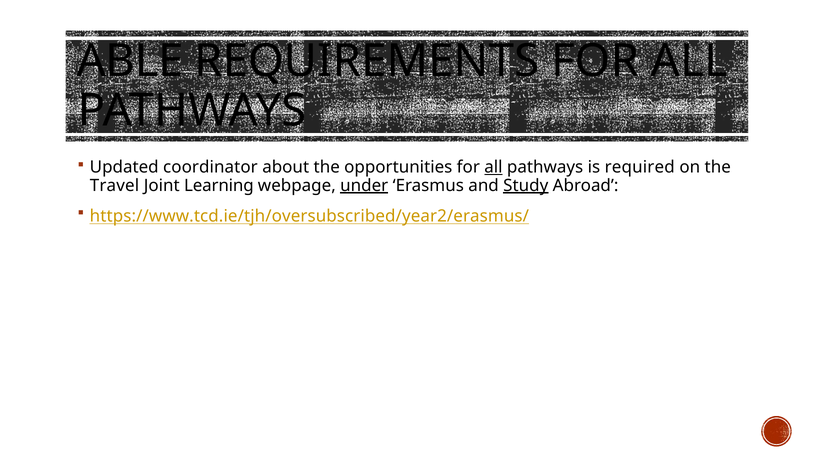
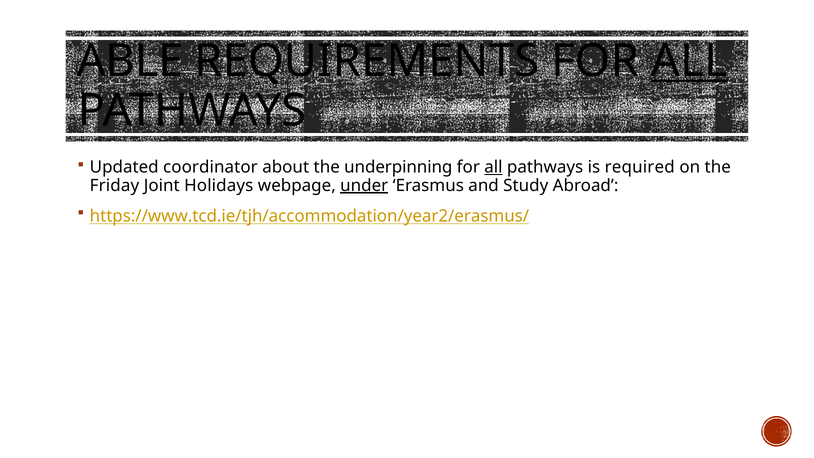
ALL underline: none -> present (690, 61)
opportunities: opportunities -> underpinning (398, 167)
Travel: Travel -> Friday (115, 185)
Learning: Learning -> Holidays (219, 185)
Study underline: present -> none (526, 185)
https://www.tcd.ie/tjh/oversubscribed/year2/erasmus/: https://www.tcd.ie/tjh/oversubscribed/year2/erasmus/ -> https://www.tcd.ie/tjh/accommodation/year2/erasmus/ (309, 216)
